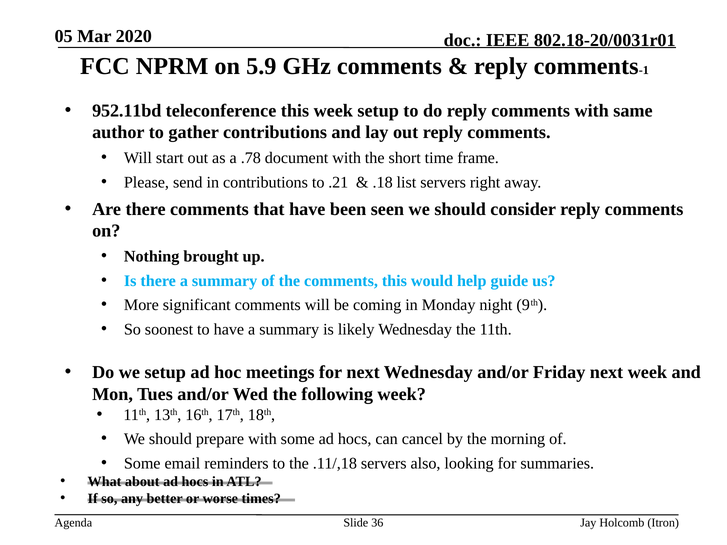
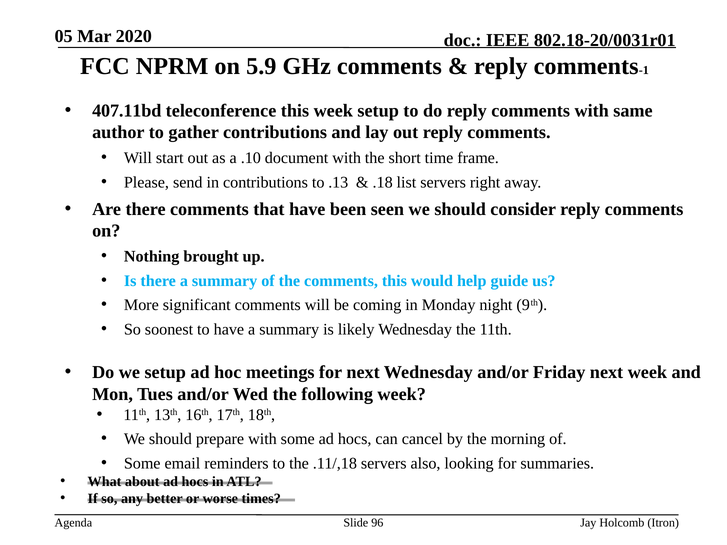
952.11bd: 952.11bd -> 407.11bd (127, 111)
.78: .78 -> .10 (251, 158)
.21: .21 -> .13 (338, 182)
36: 36 -> 96 (377, 523)
